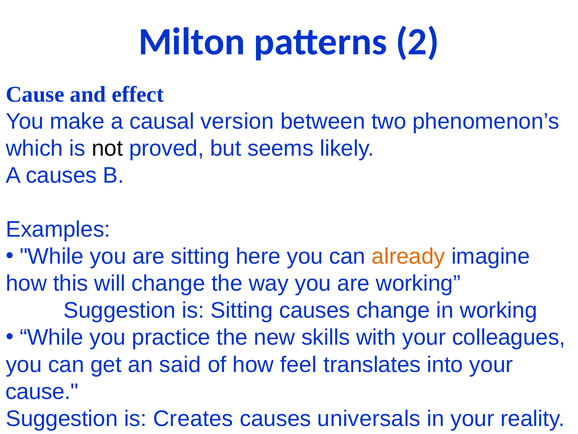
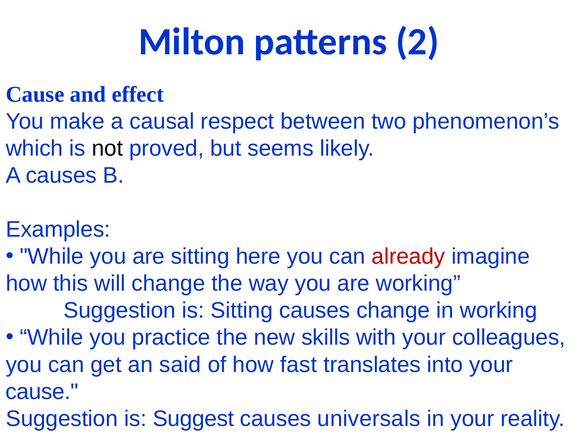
version: version -> respect (237, 121)
already colour: orange -> red (408, 256)
feel: feel -> fast (299, 364)
Creates: Creates -> Suggest (193, 418)
